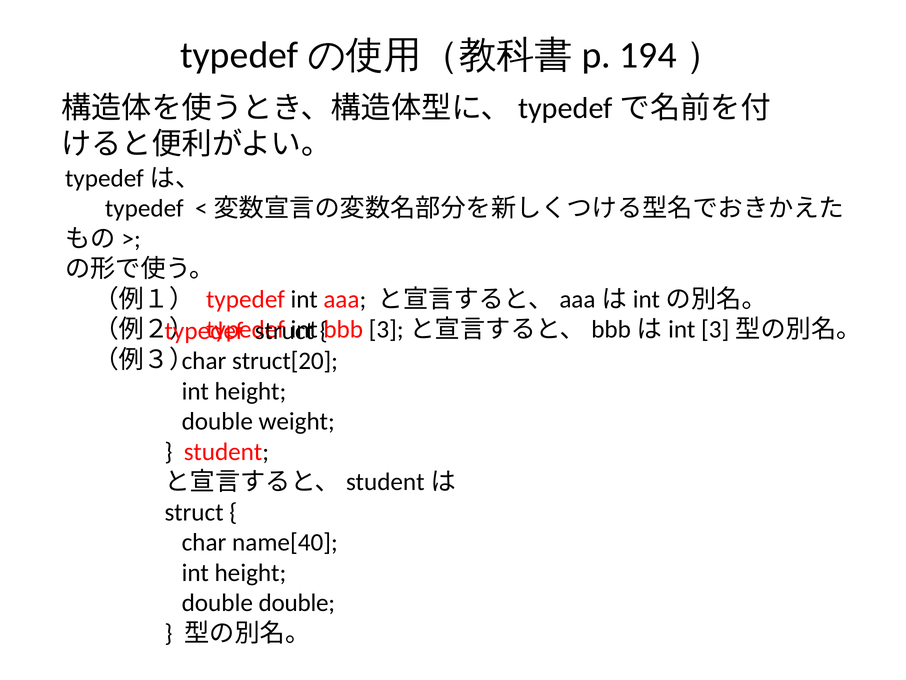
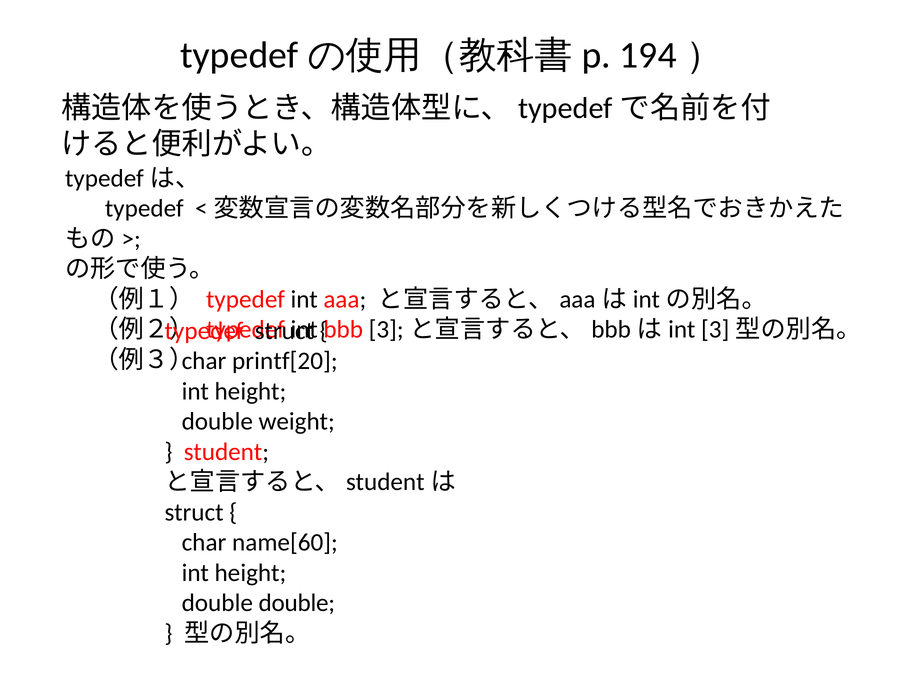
struct[20: struct[20 -> printf[20 (285, 361)
name[40: name[40 -> name[60 (285, 542)
